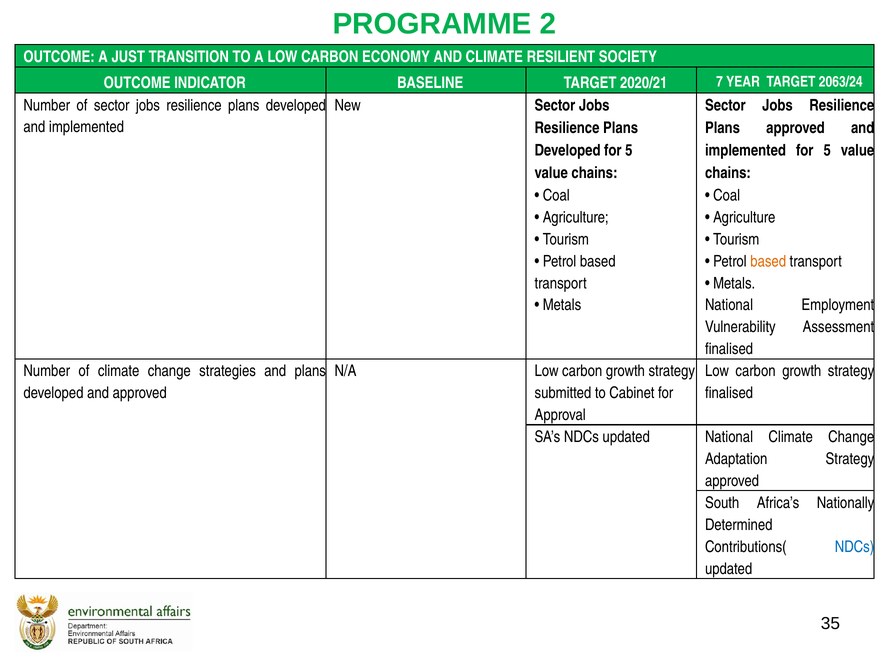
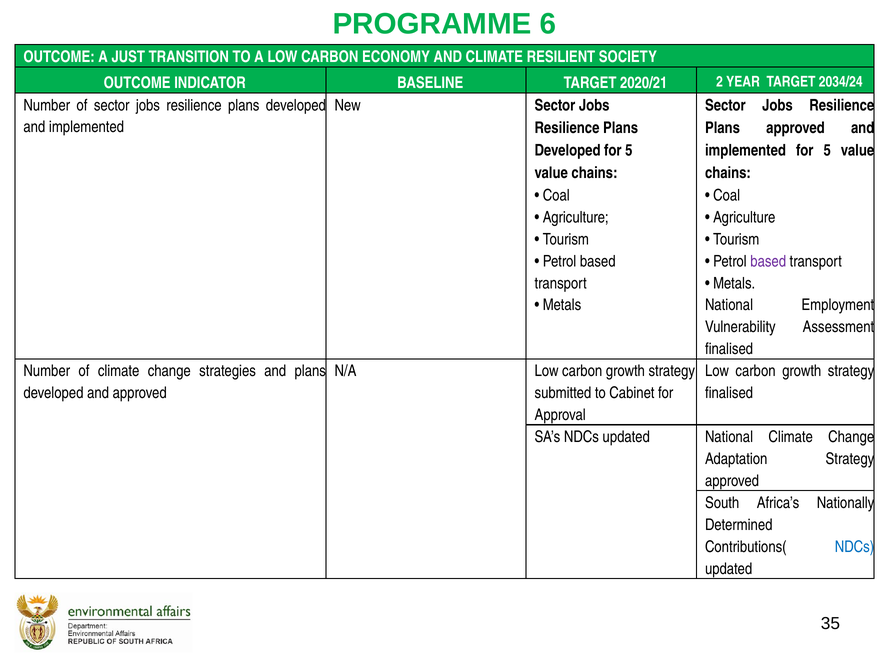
2: 2 -> 6 (548, 24)
7: 7 -> 2 (720, 82)
2063/24: 2063/24 -> 2034/24 (841, 82)
based colour: orange -> purple (768, 261)
